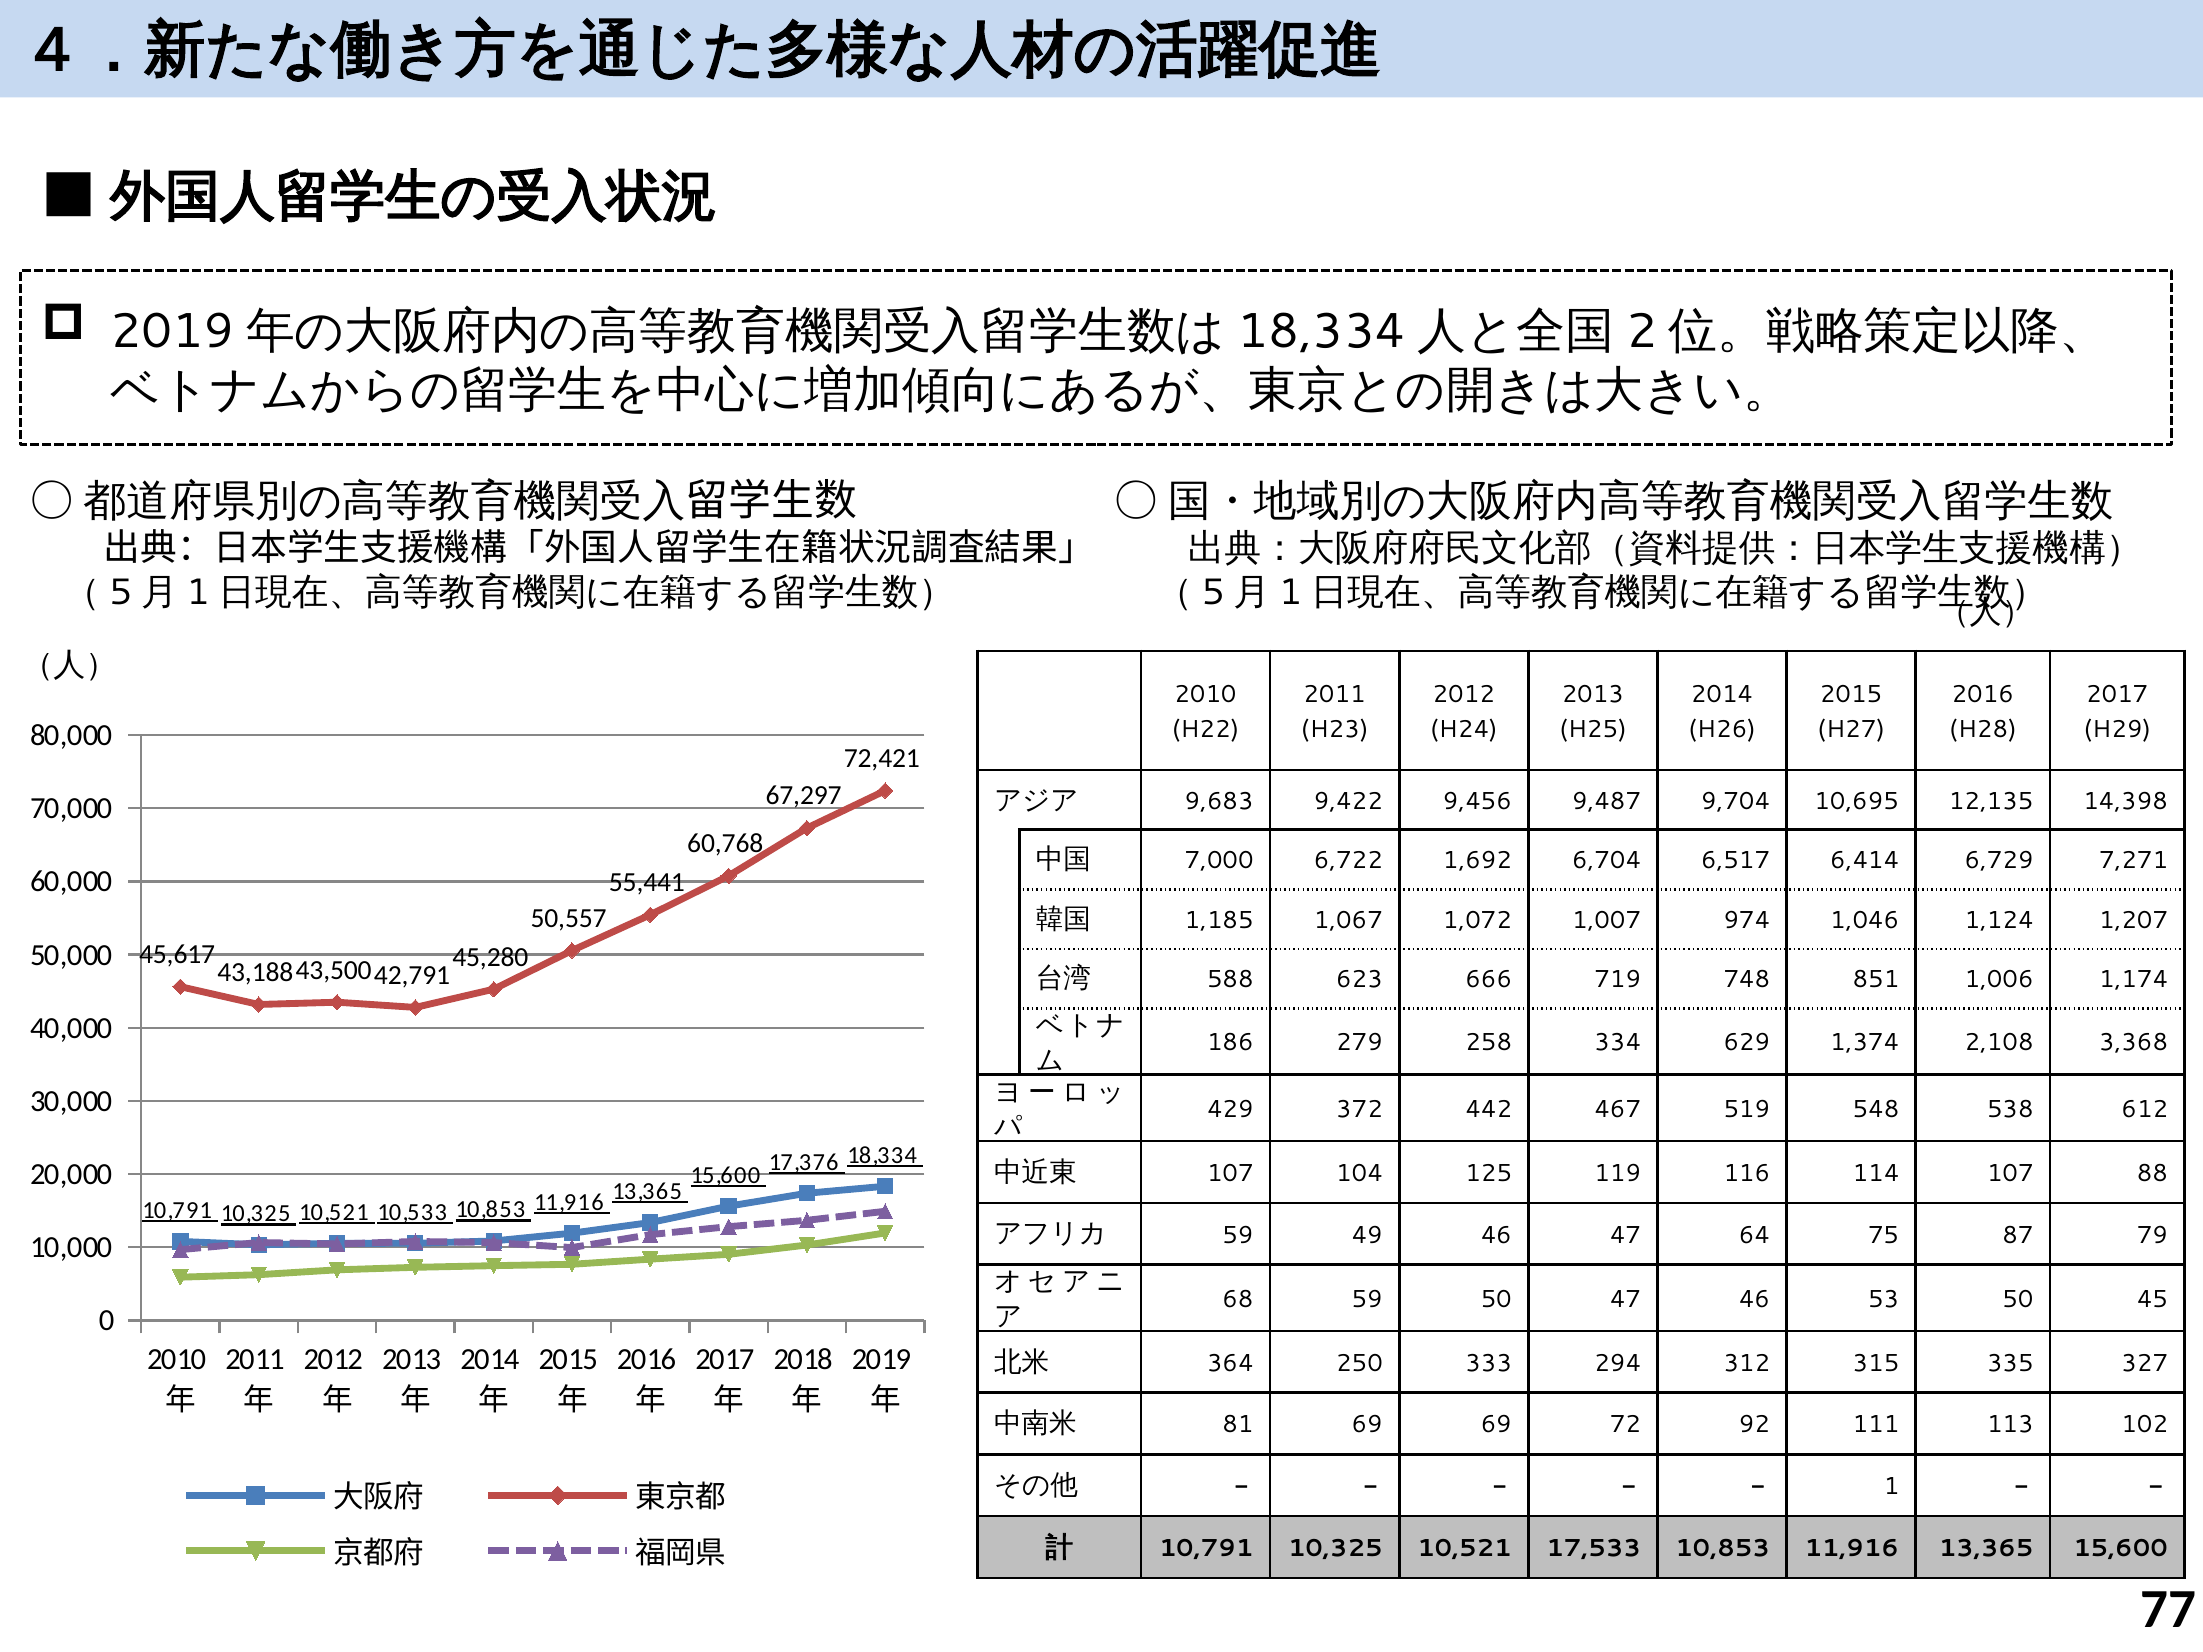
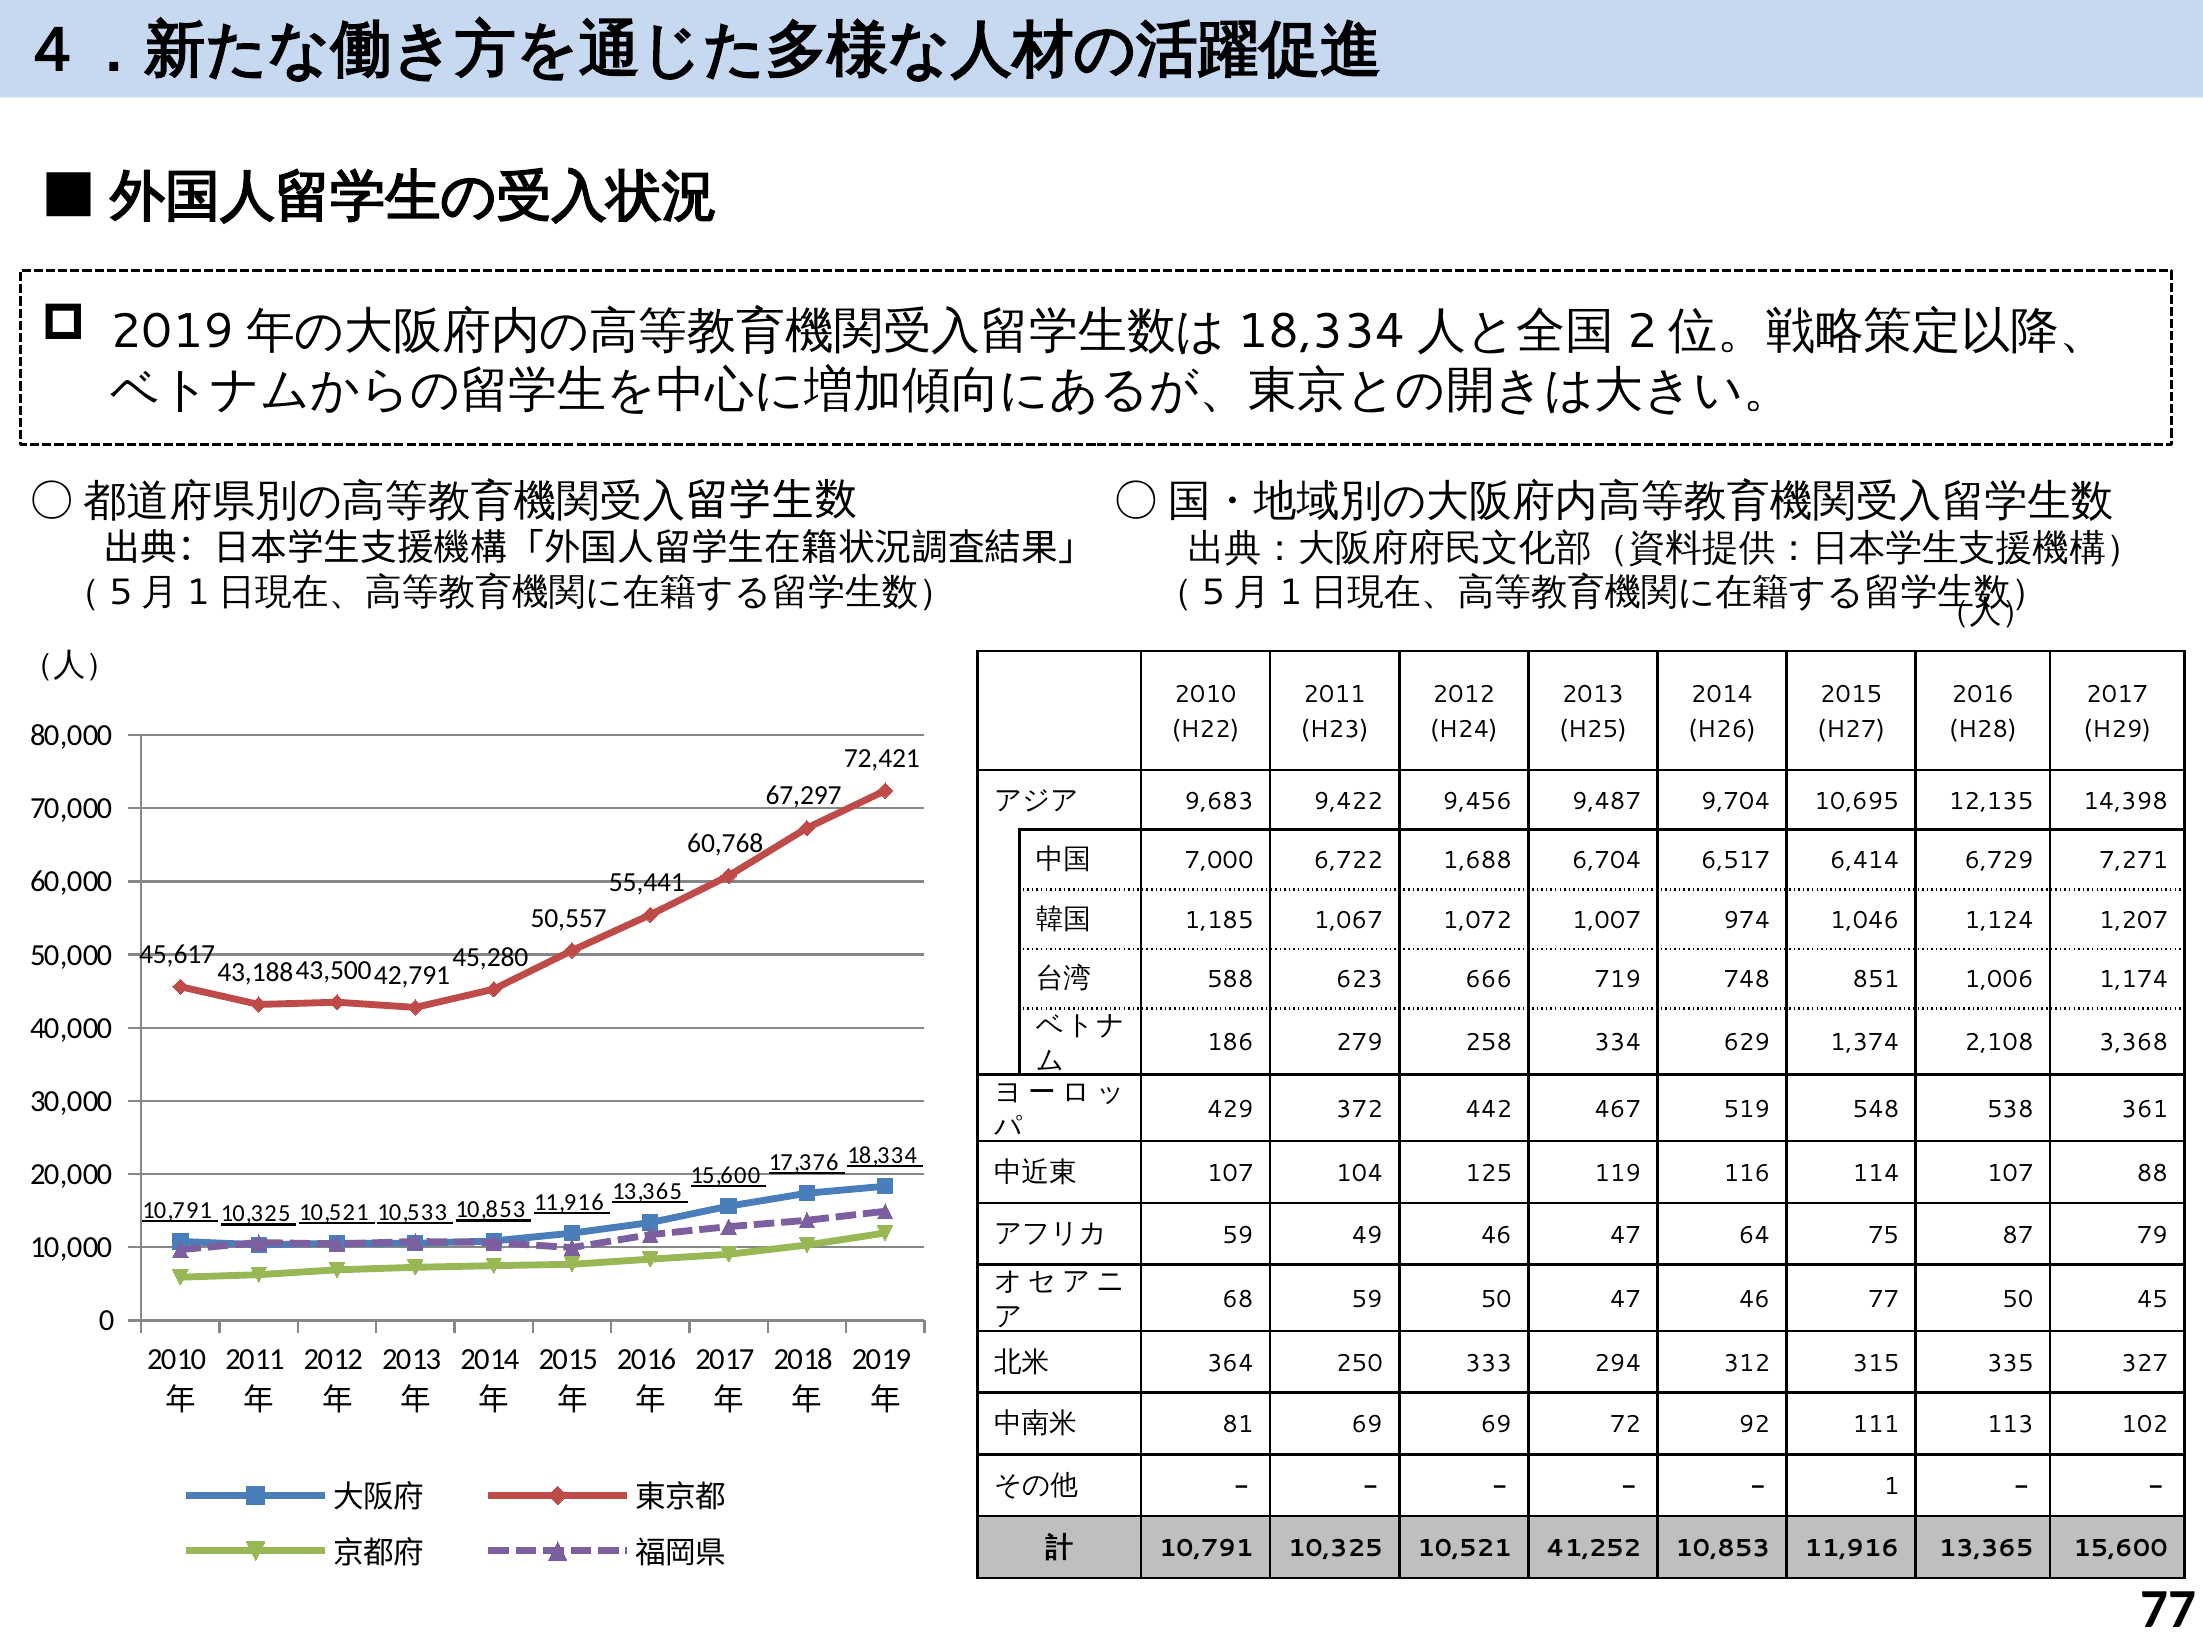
1,692: 1,692 -> 1,688 (1477, 861)
612: 612 -> 361 (2145, 1109)
46 53: 53 -> 77 (1884, 1299)
17,533: 17,533 -> 41,252 (1594, 1549)
